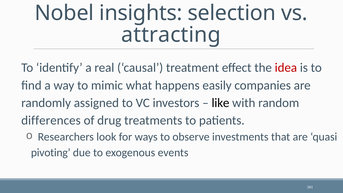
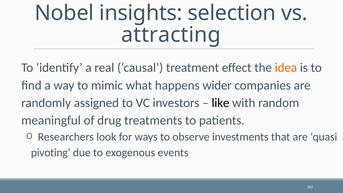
idea colour: red -> orange (286, 68)
easily: easily -> wider (217, 85)
differences: differences -> meaningful (51, 120)
